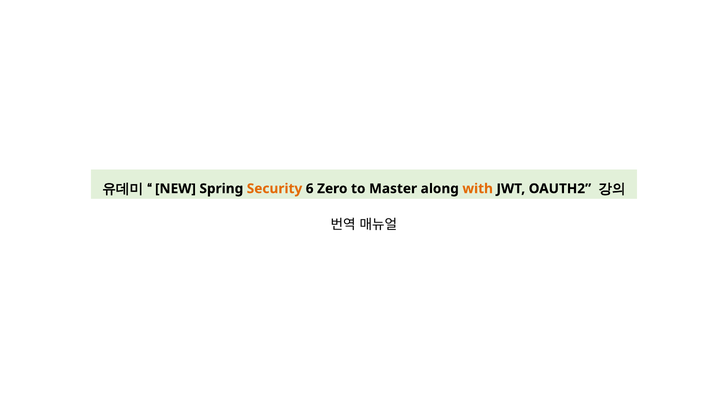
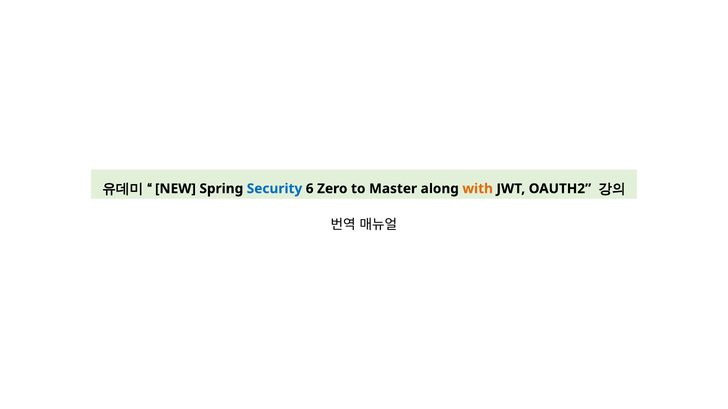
Security colour: orange -> blue (274, 189)
